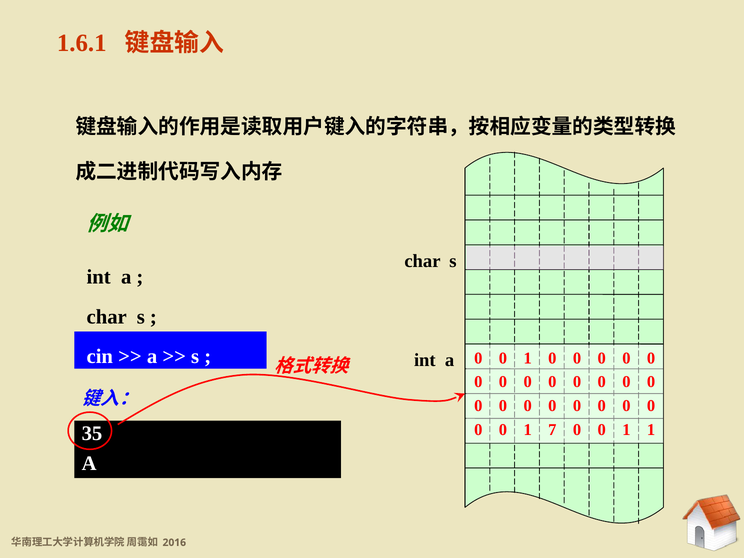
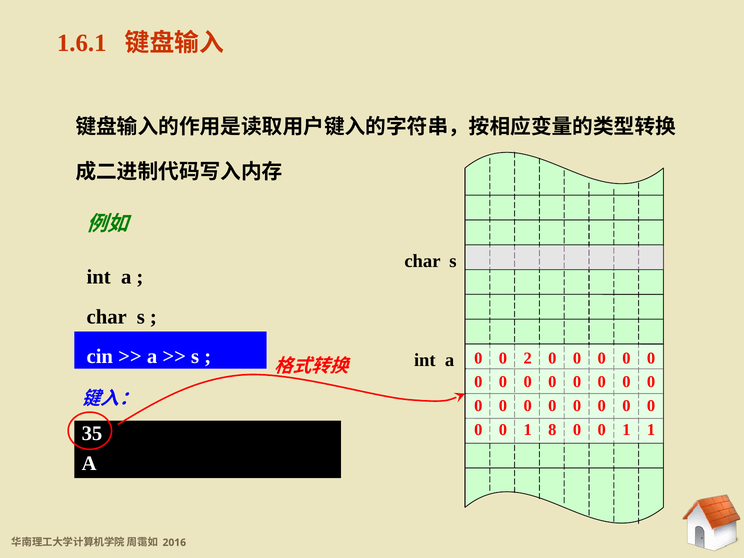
1: 1 -> 2 (528, 358)
7: 7 -> 8 (552, 430)
